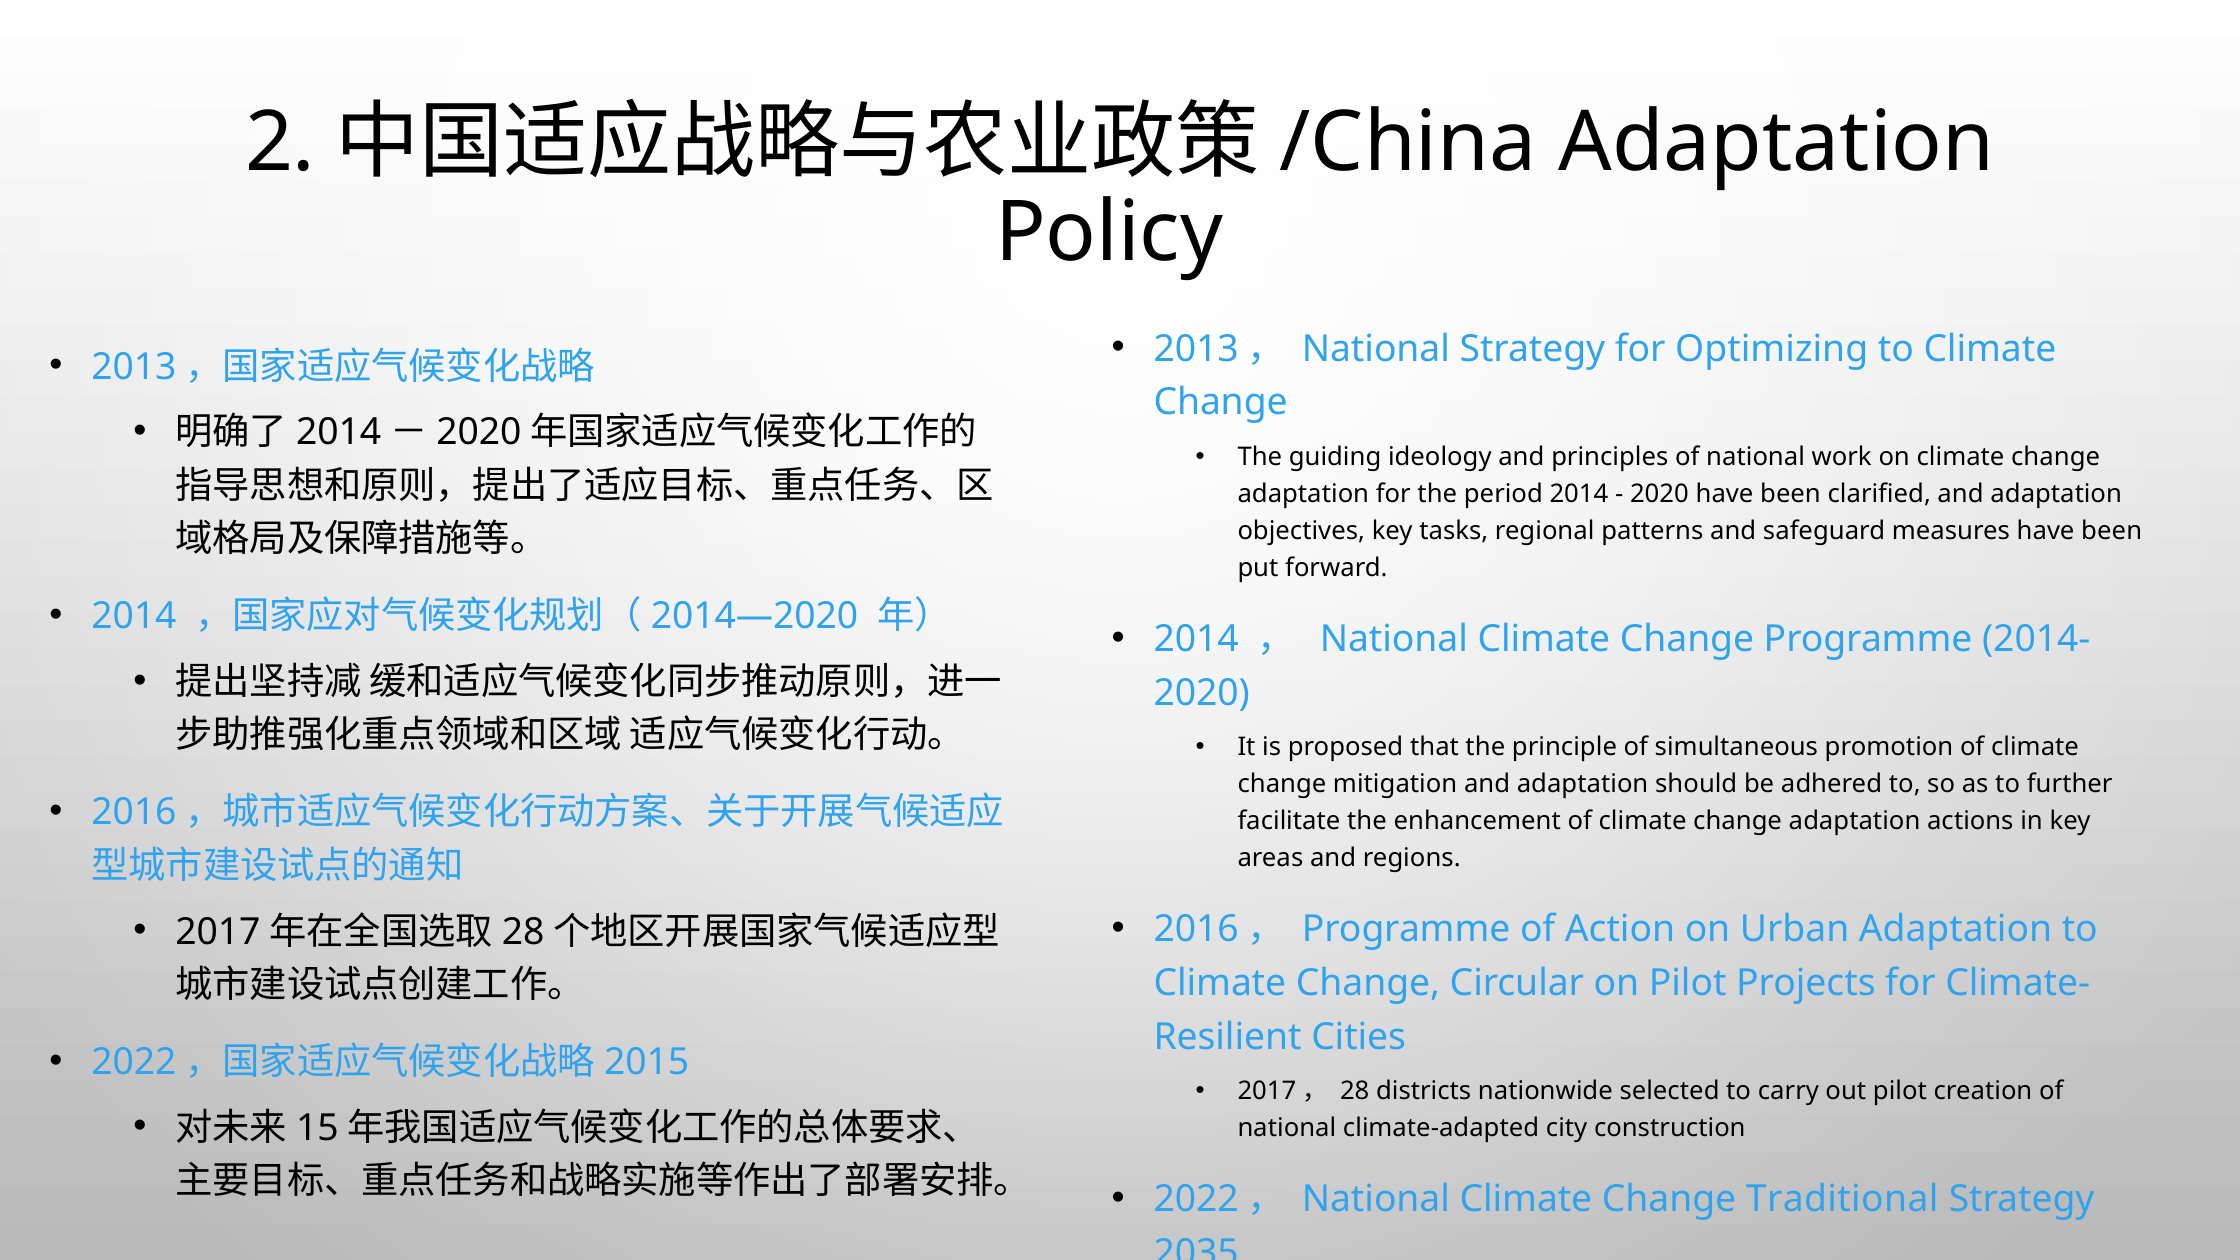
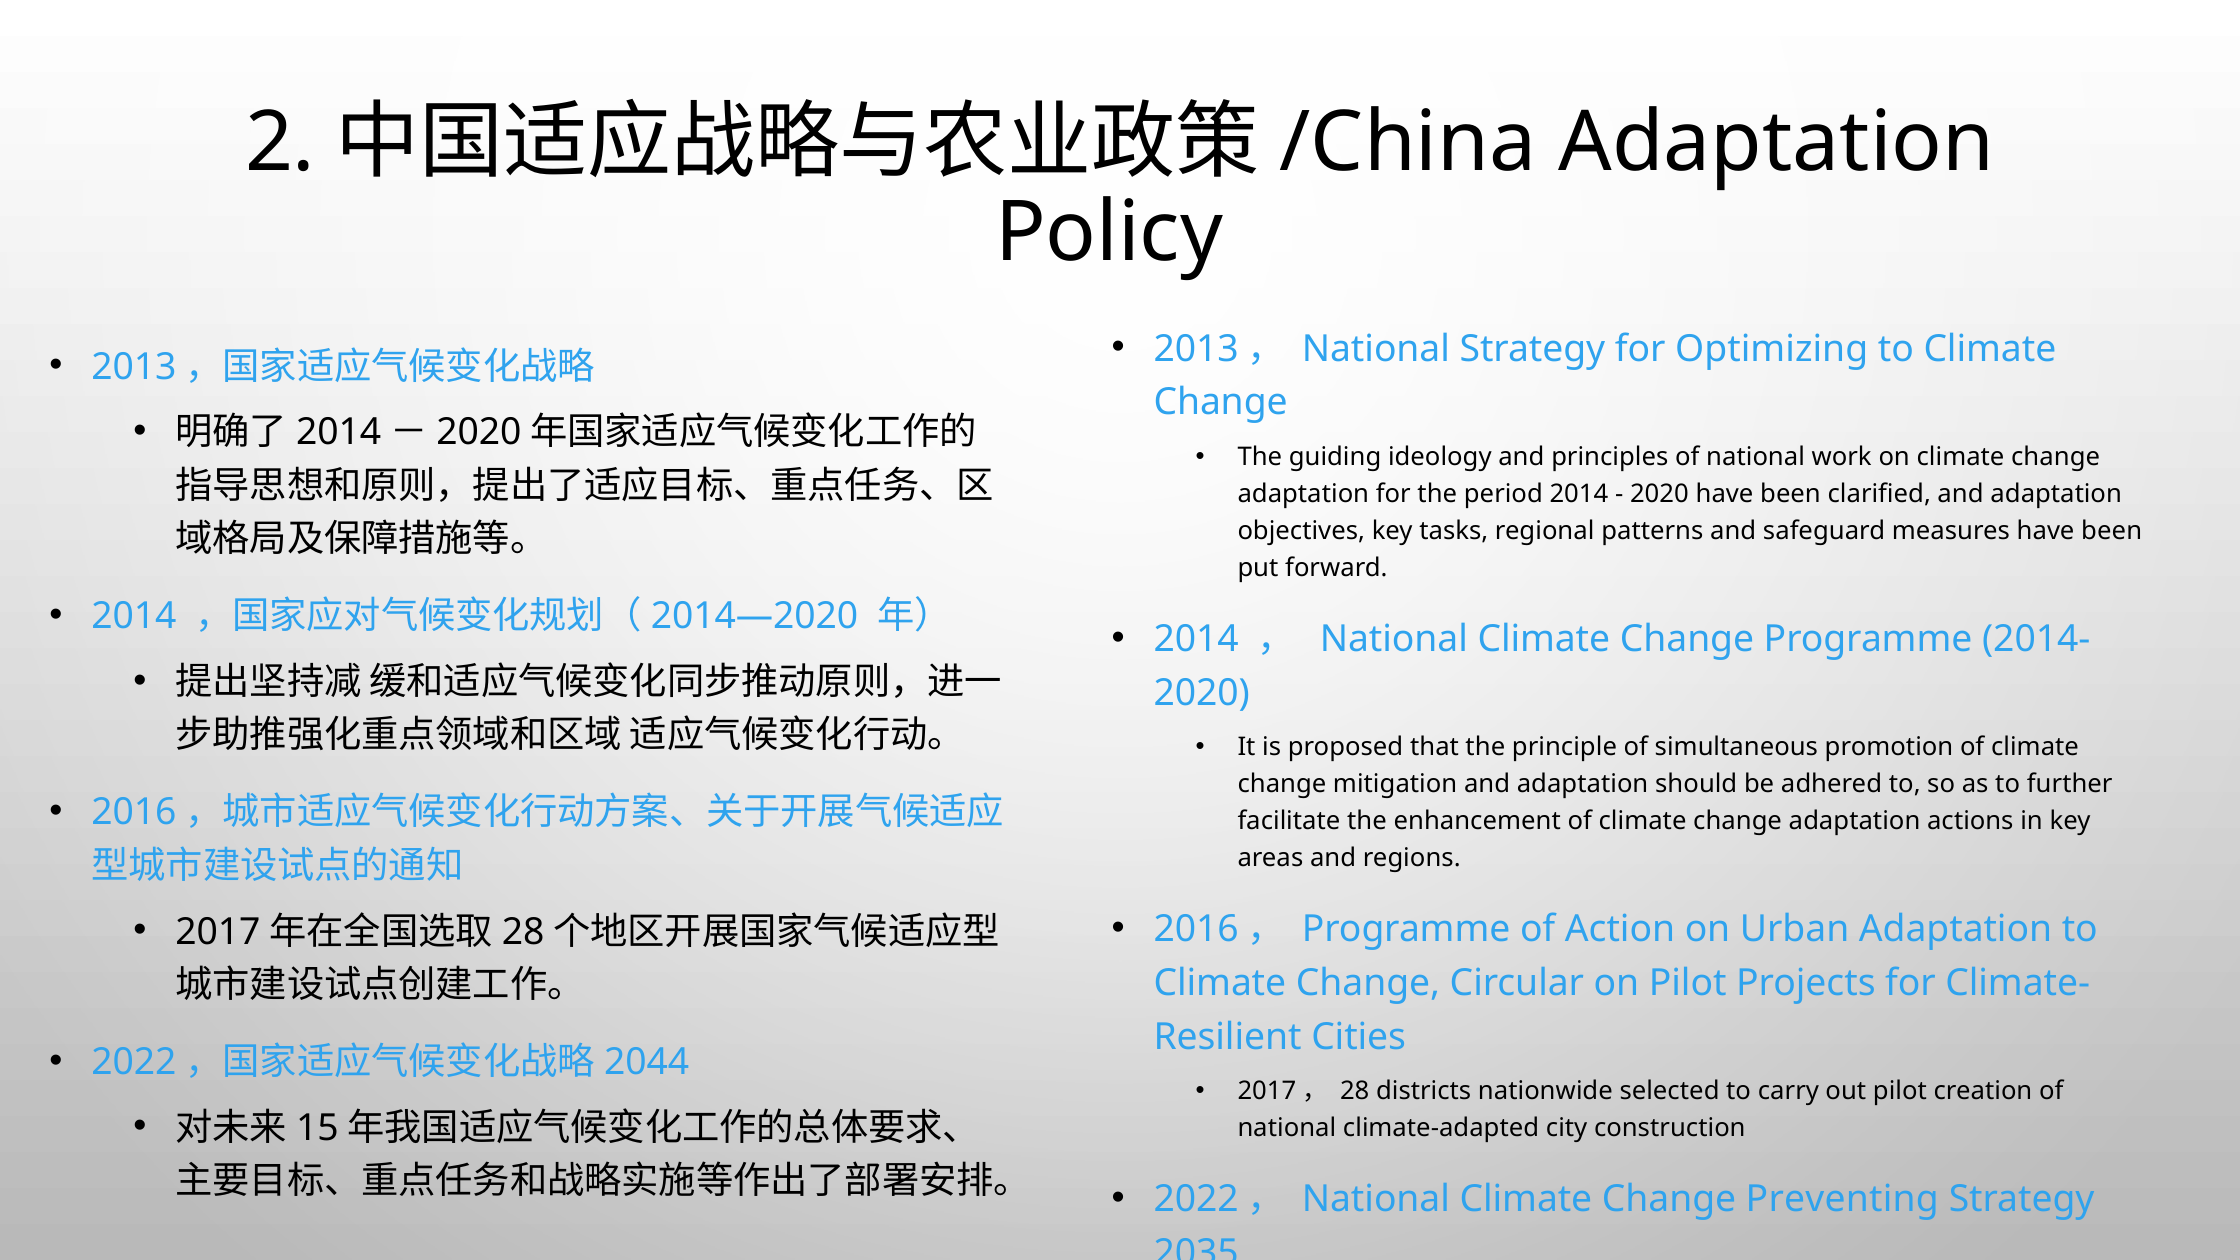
2015: 2015 -> 2044 (647, 1062)
Traditional: Traditional -> Preventing (1842, 1199)
